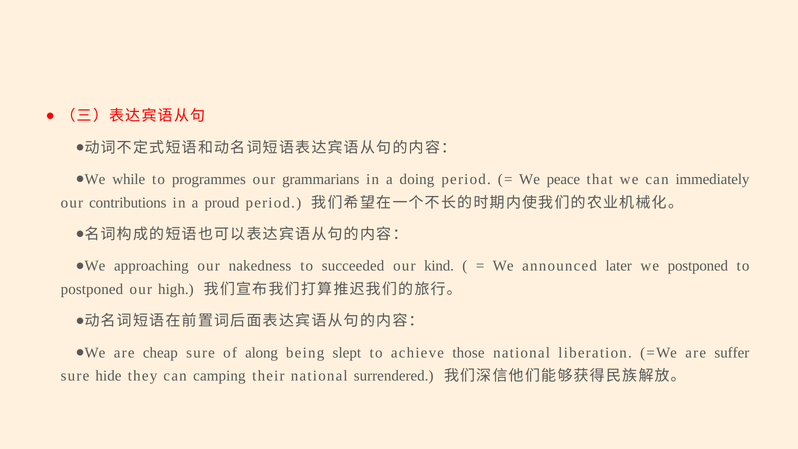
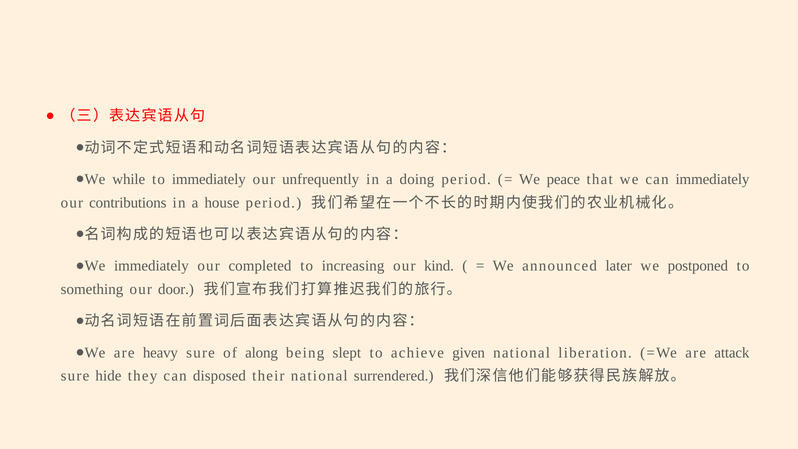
to programmes: programmes -> immediately (209, 179)
grammarians: grammarians -> unfrequently (321, 179)
proud: proud -> house (222, 203)
approaching: approaching -> immediately (151, 266)
nakedness: nakedness -> completed (260, 266)
succeeded: succeeded -> increasing (353, 266)
postponed: postponed -> something (92, 289)
high: high -> door (176, 289)
cheap: cheap -> heavy (160, 353)
those: those -> given (469, 353)
suffer: suffer -> attack (732, 353)
camping: camping -> disposed (219, 376)
